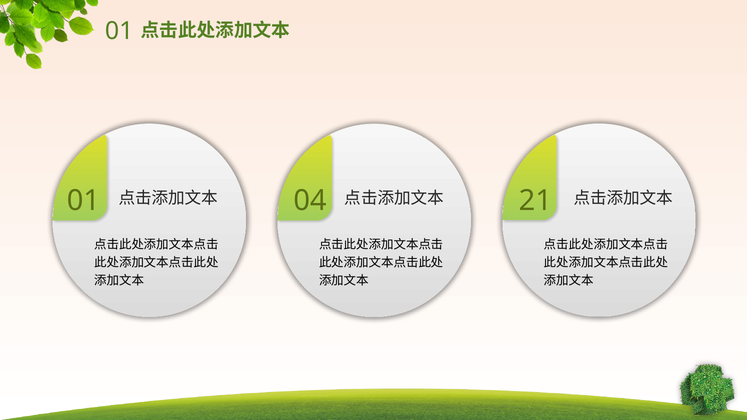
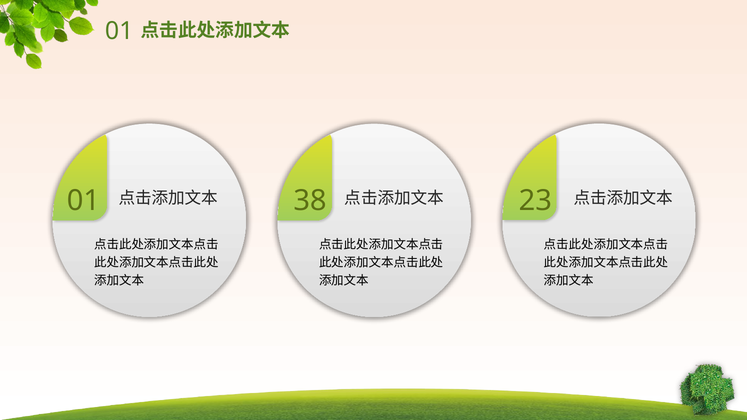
04: 04 -> 38 (310, 201)
21: 21 -> 23 (535, 201)
